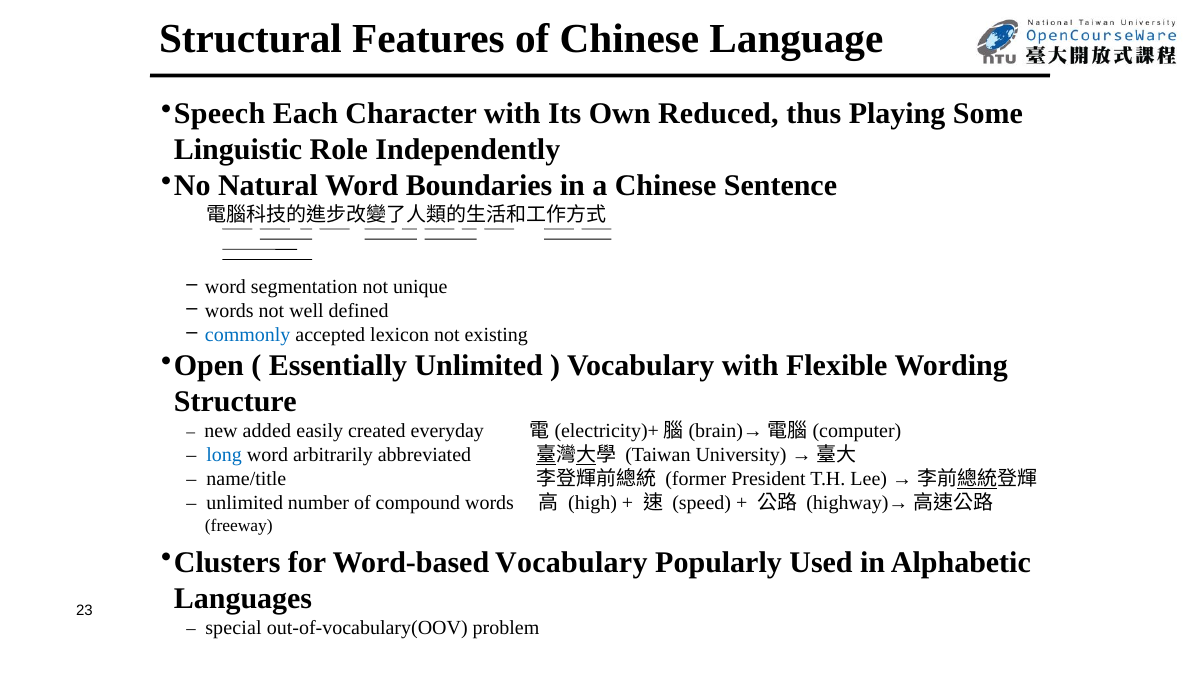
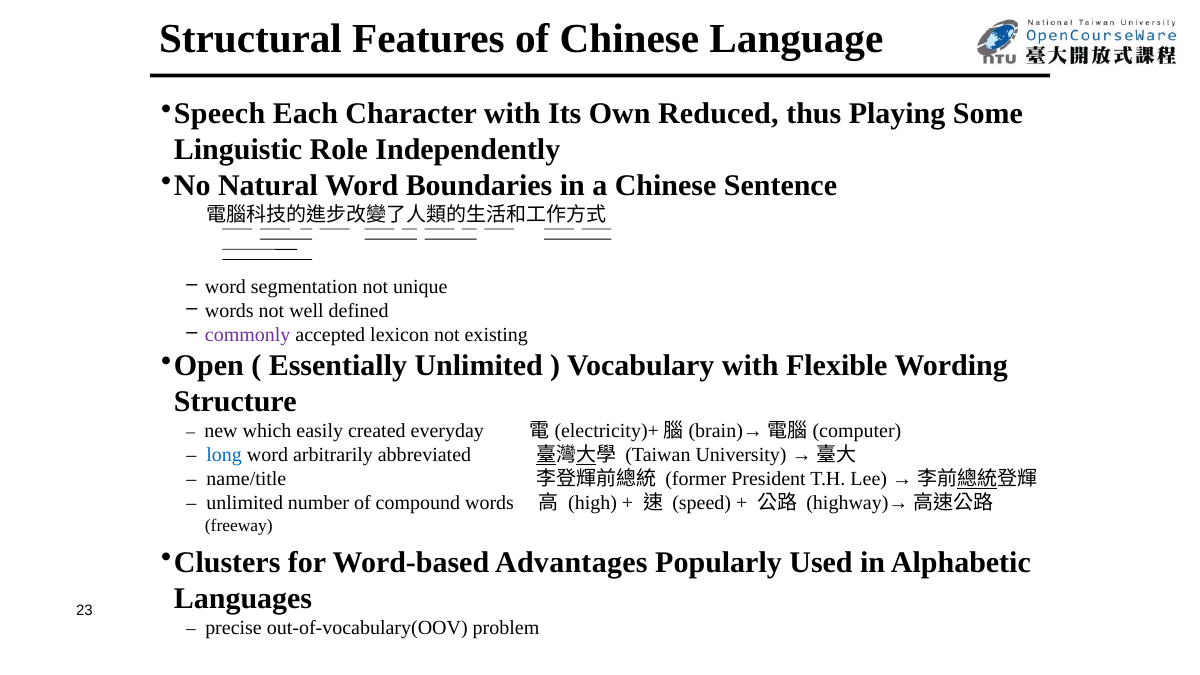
commonly colour: blue -> purple (248, 335)
added: added -> which (267, 431)
Word-based Vocabulary: Vocabulary -> Advantages (571, 563)
special: special -> precise (234, 628)
